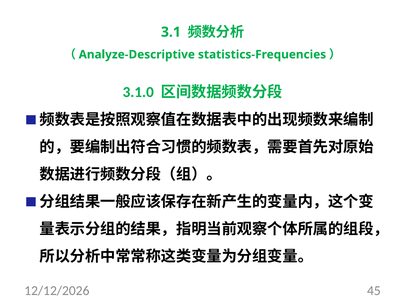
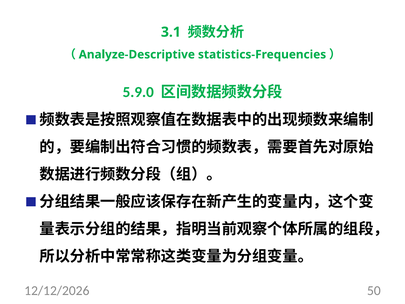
3.1.0: 3.1.0 -> 5.9.0 (138, 92)
45: 45 -> 50 (374, 290)
